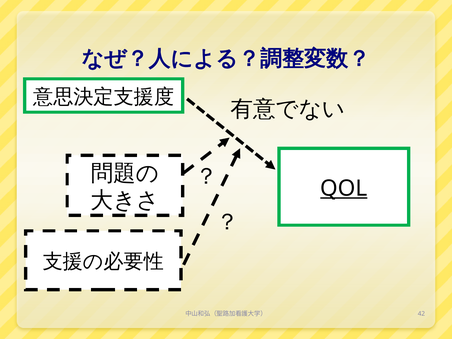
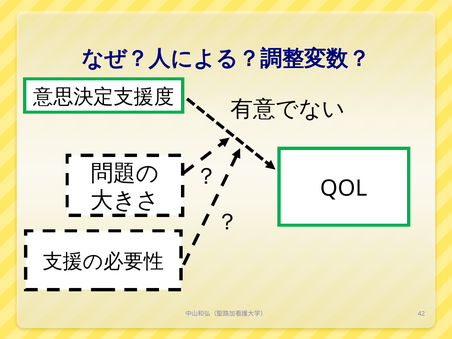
QOL underline: present -> none (344, 188)
